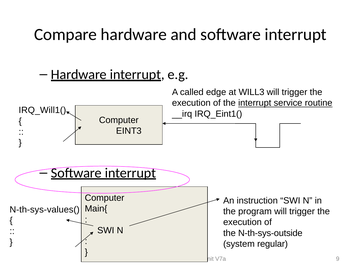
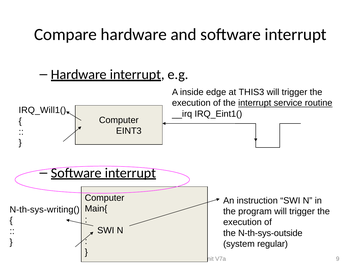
called: called -> inside (192, 92)
WILL3: WILL3 -> THIS3 (251, 92)
N-th-sys-values(: N-th-sys-values( -> N-th-sys-writing( (45, 209)
